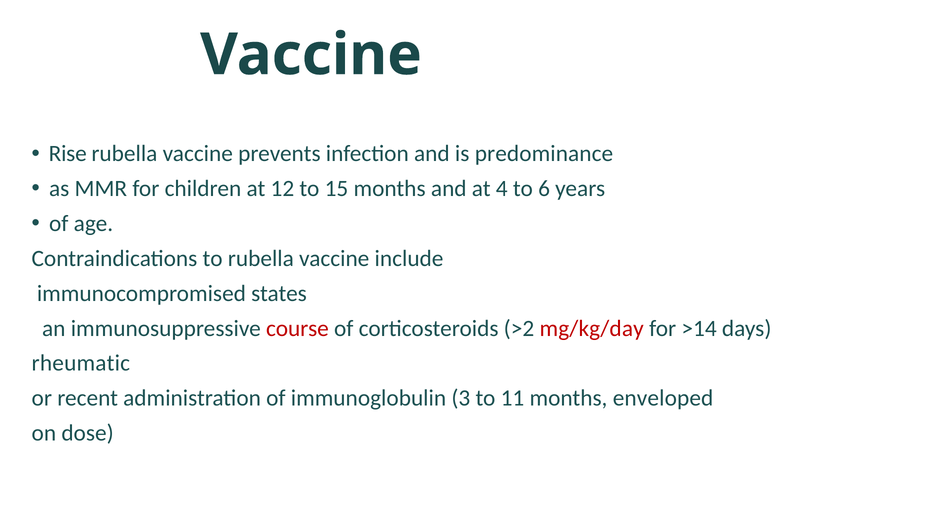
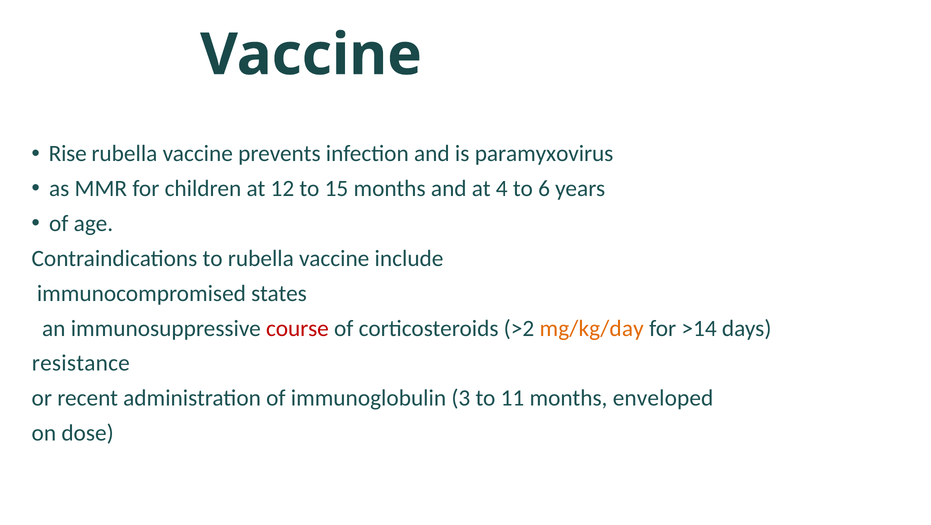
predominance: predominance -> paramyxovirus (544, 154)
mg/kg/day colour: red -> orange (592, 328)
rheumatic: rheumatic -> resistance (81, 363)
